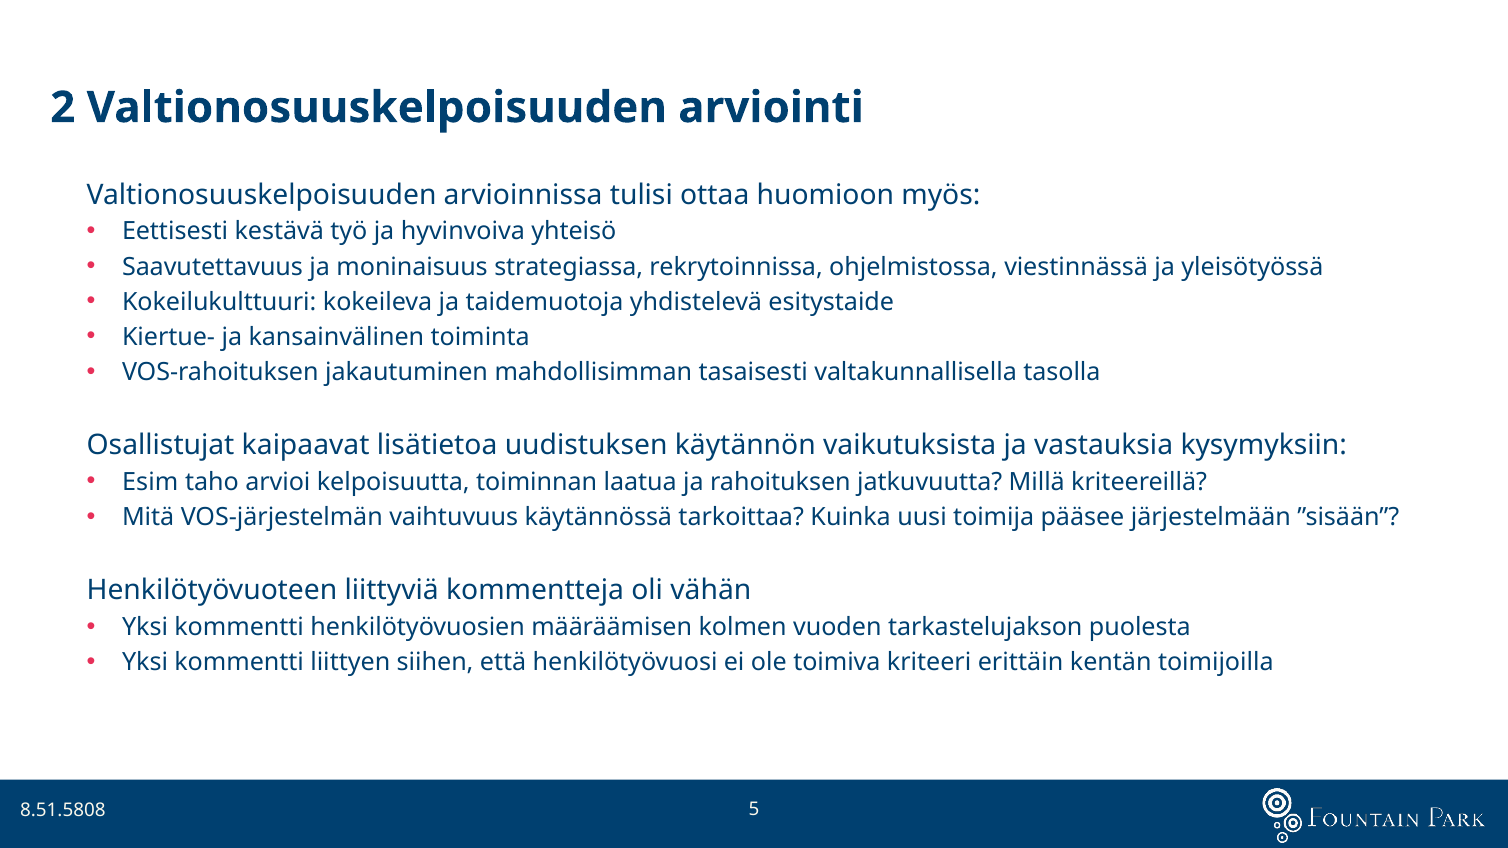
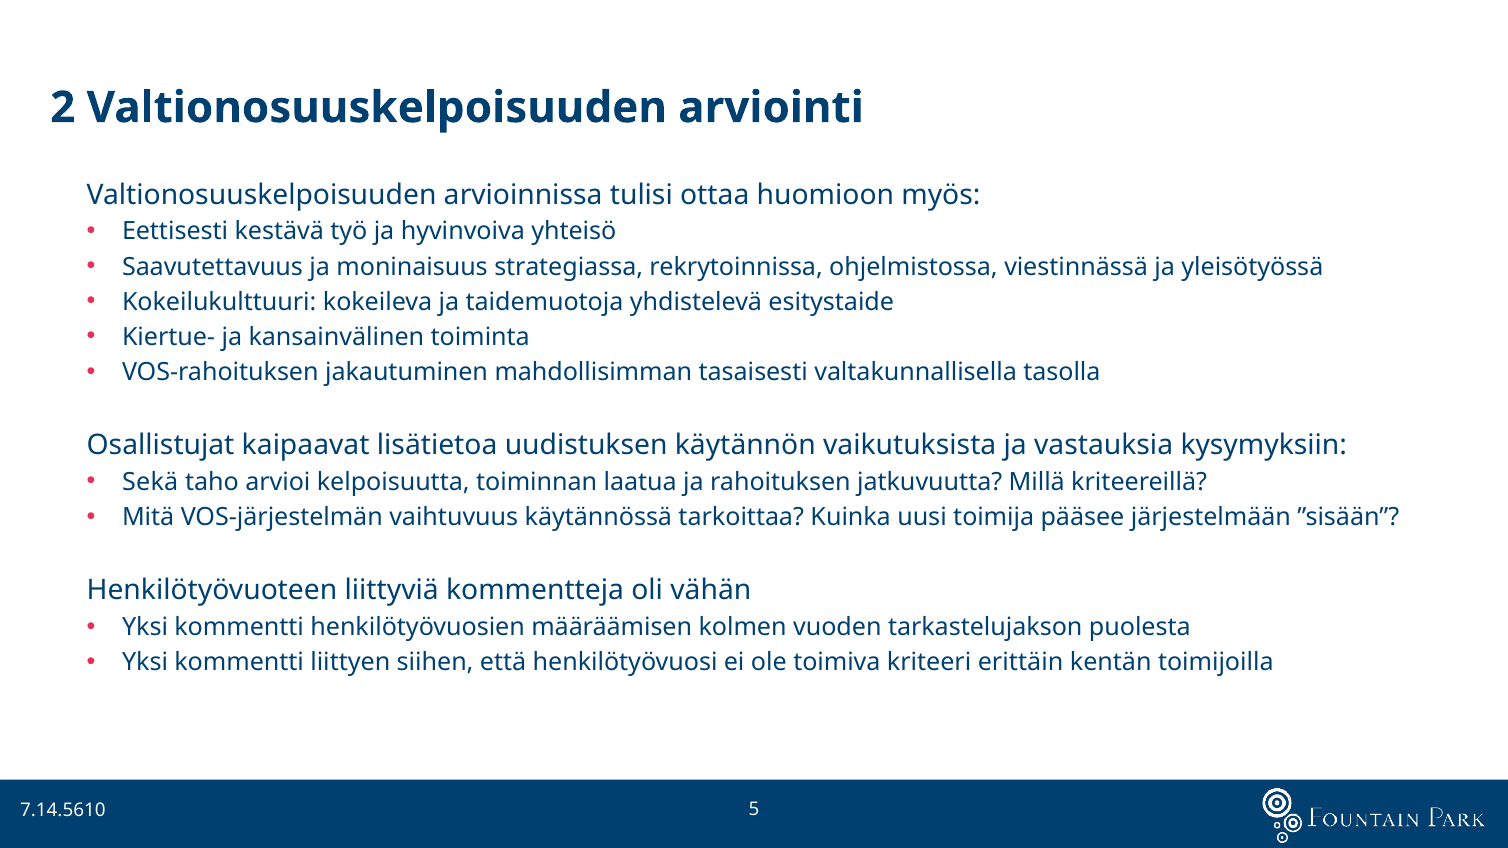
Esim: Esim -> Sekä (150, 482)
8.51.5808: 8.51.5808 -> 7.14.5610 (63, 811)
